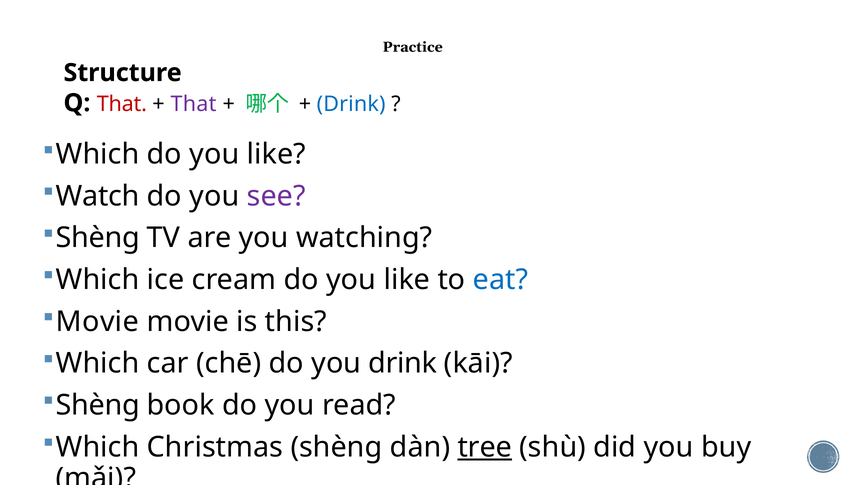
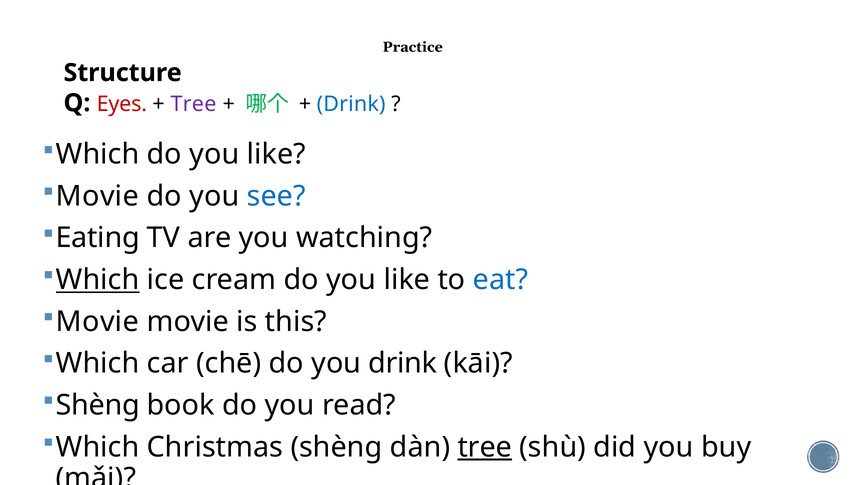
Q That: That -> Eyes (122, 104)
That: That -> Tree (193, 104)
Watch: Watch -> Movie (97, 196)
see colour: purple -> blue (276, 196)
Shèng: Shèng -> Eating (98, 238)
Which underline: none -> present (98, 280)
